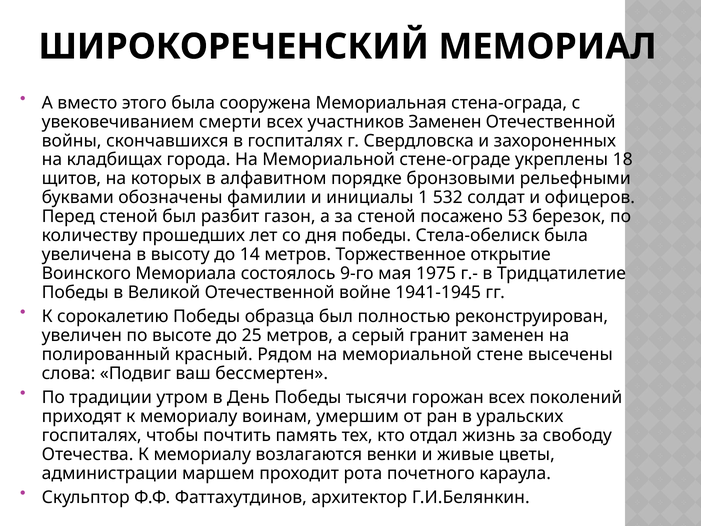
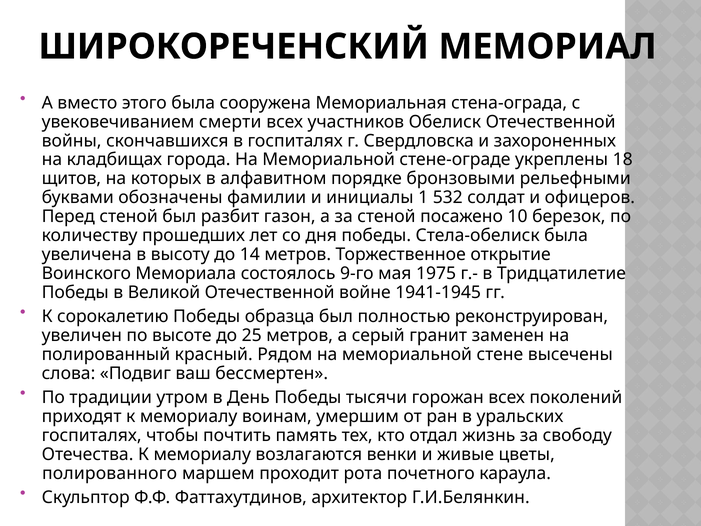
участников Заменен: Заменен -> Обелиск (445, 122)
53: 53 -> 10 (518, 216)
администрации: администрации -> полированного (110, 473)
